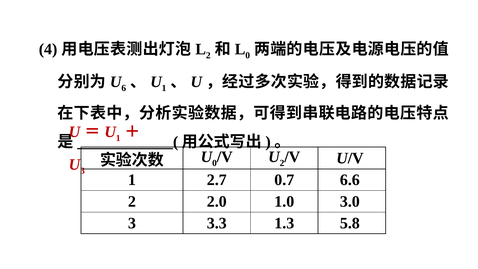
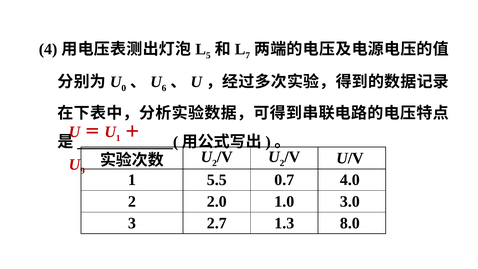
2: 2 -> 5 (208, 55)
0: 0 -> 7 (248, 55)
6: 6 -> 0 (124, 88)
1: 1 -> 6 (164, 88)
0: 0 -> 2 (214, 163)
3: 3 -> 9 (83, 171)
2.7: 2.7 -> 5.5 (217, 180)
6.6: 6.6 -> 4.0 (350, 180)
3.3: 3.3 -> 2.7 (217, 223)
5.8: 5.8 -> 8.0 (350, 223)
